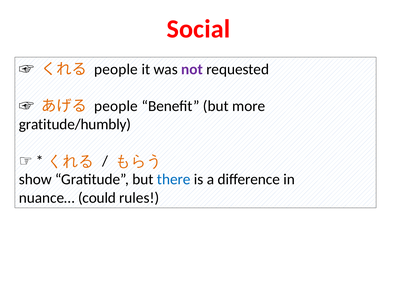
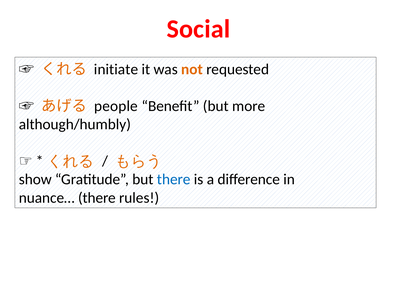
people: people -> initiate (116, 69)
not colour: purple -> orange (192, 69)
gratitude/humbly: gratitude/humbly -> although/humbly (75, 124)
nuance… could: could -> there (97, 198)
